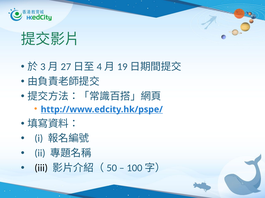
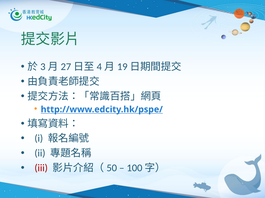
iii colour: black -> red (41, 169)
